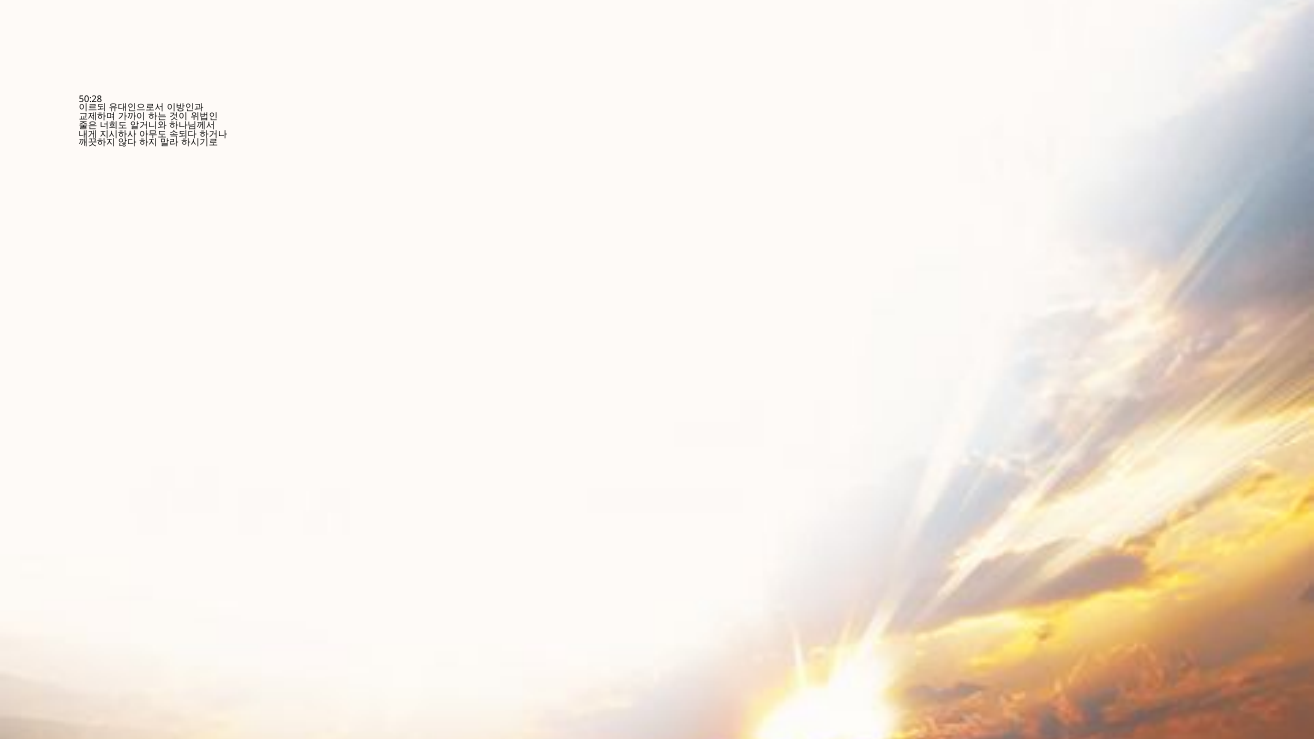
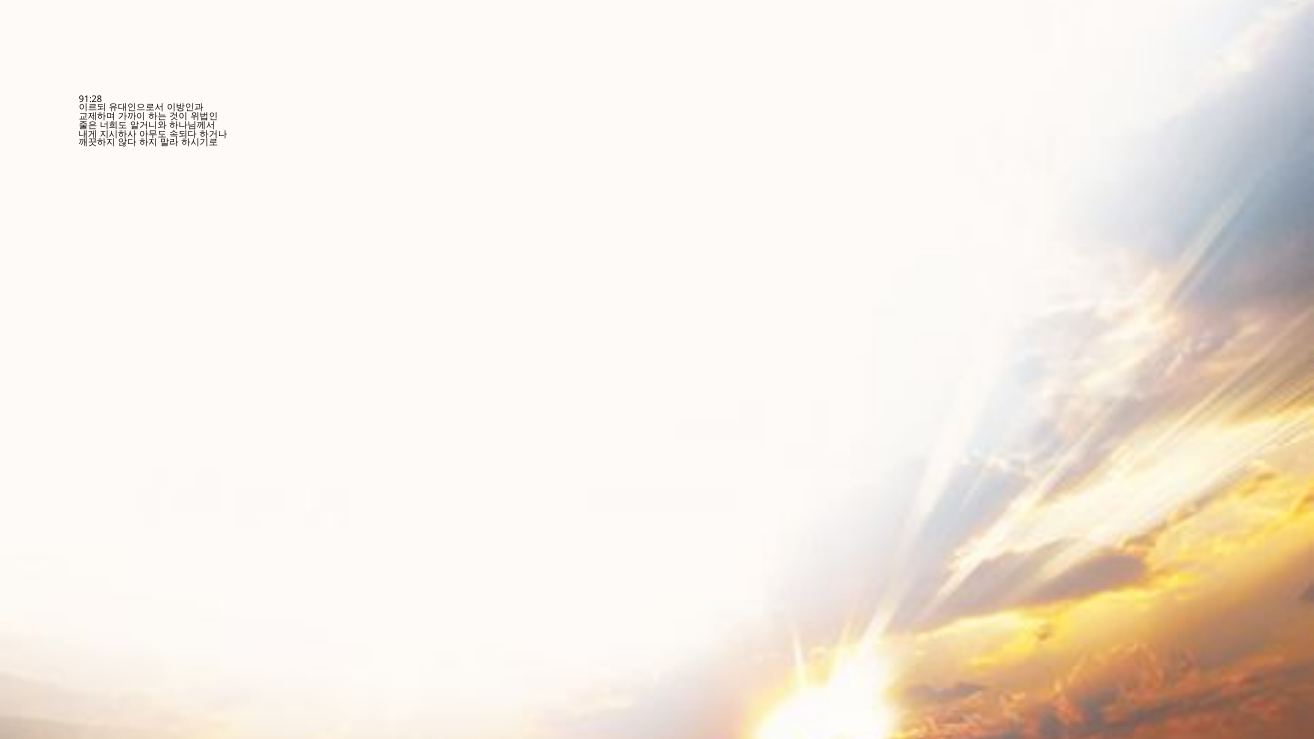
50:28: 50:28 -> 91:28 (90, 99)
